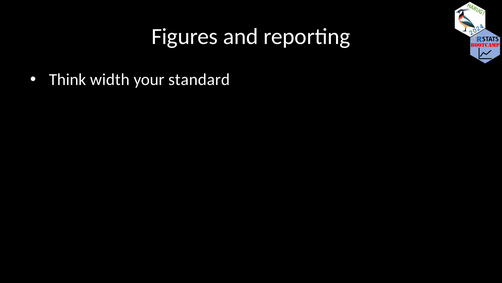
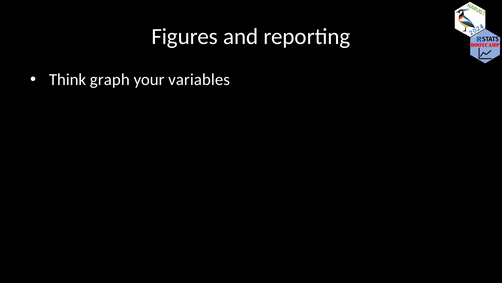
width: width -> graph (110, 80)
standard: standard -> variables (199, 80)
